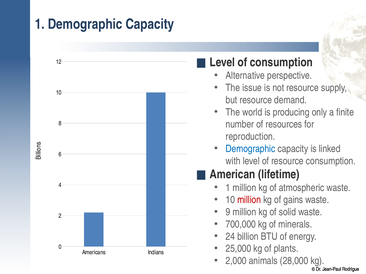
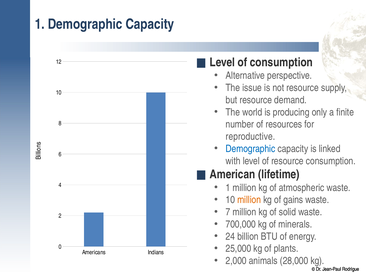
reproduction: reproduction -> reproductive (250, 137)
million colour: red -> orange (249, 200)
9: 9 -> 7 (228, 212)
